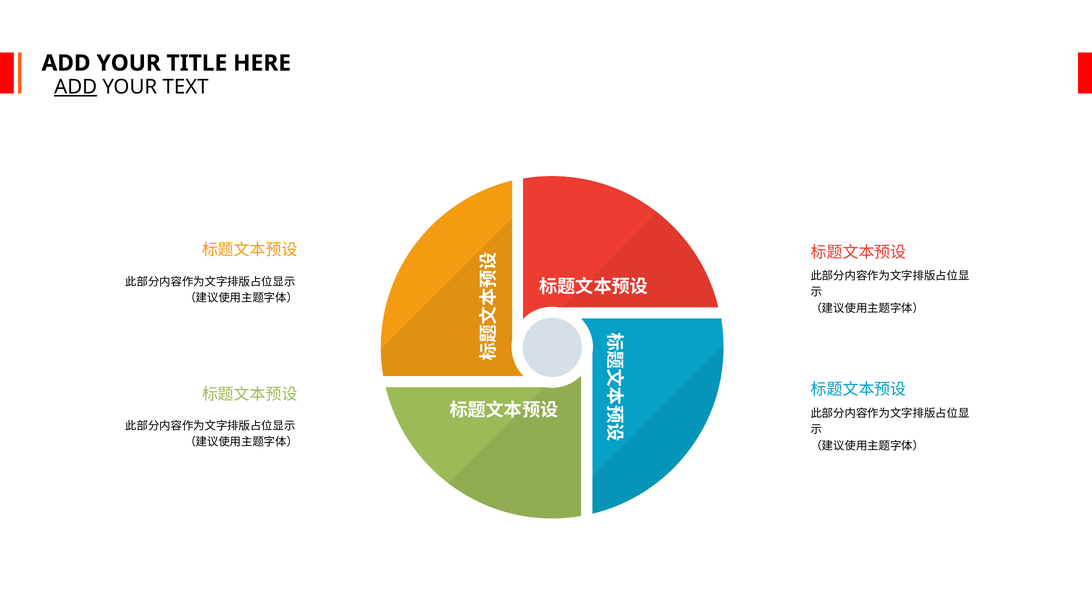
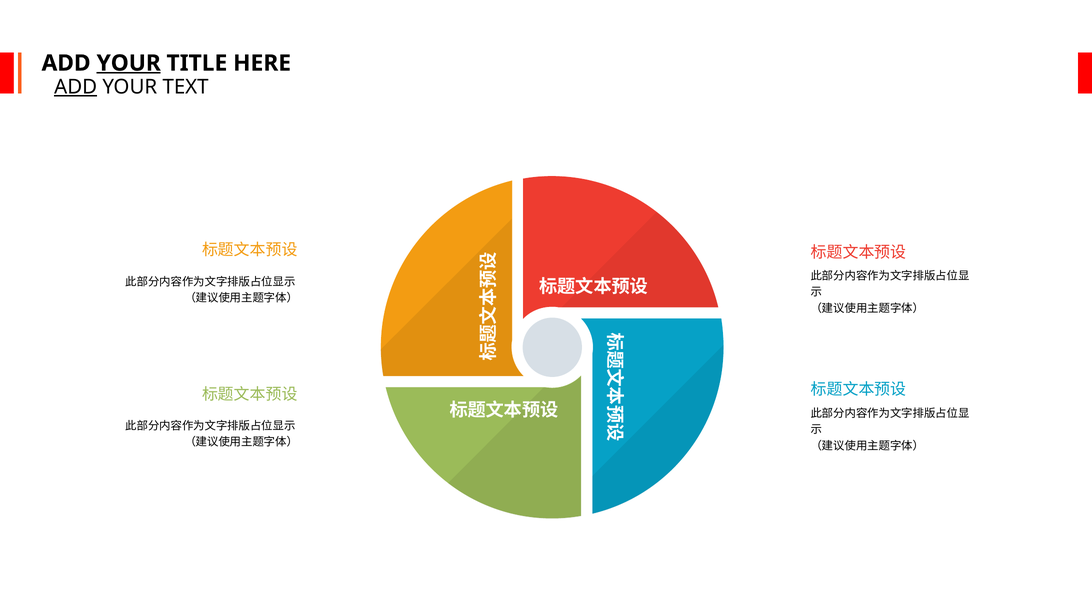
YOUR underline: none -> present (129, 63)
